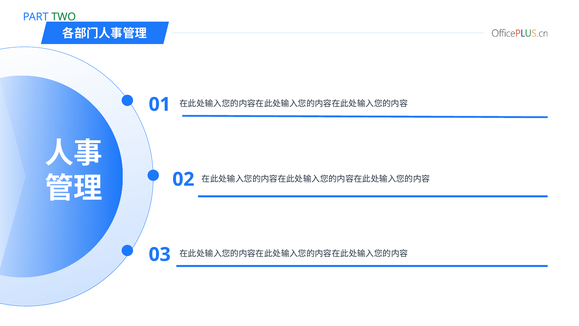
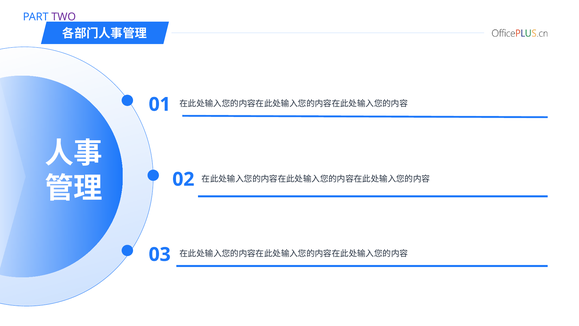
TWO colour: green -> purple (64, 17)
